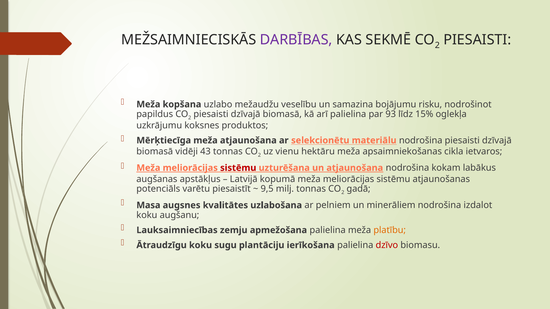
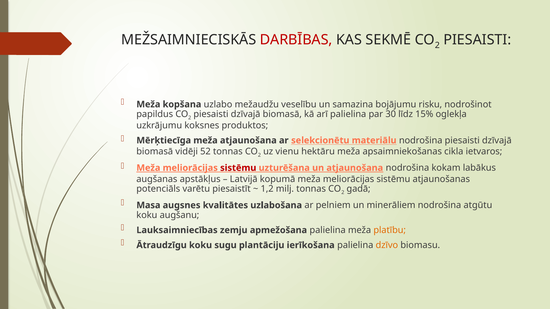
DARBĪBAS colour: purple -> red (296, 40)
93: 93 -> 30 (391, 114)
43: 43 -> 52 (205, 152)
9,5: 9,5 -> 1,2 (267, 189)
izdalot: izdalot -> atgūtu (478, 205)
dzīvo colour: red -> orange (387, 245)
